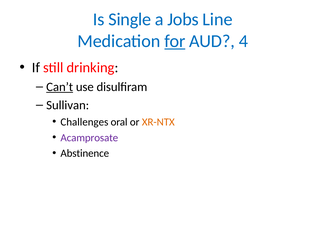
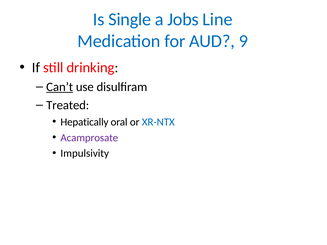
for underline: present -> none (175, 41)
4: 4 -> 9 (244, 41)
Sullivan: Sullivan -> Treated (68, 105)
Challenges: Challenges -> Hepatically (84, 122)
XR-NTX colour: orange -> blue (158, 122)
Abstinence: Abstinence -> Impulsivity (85, 154)
